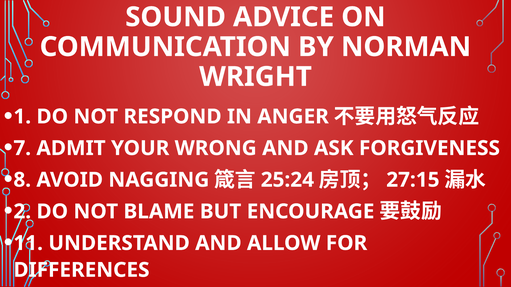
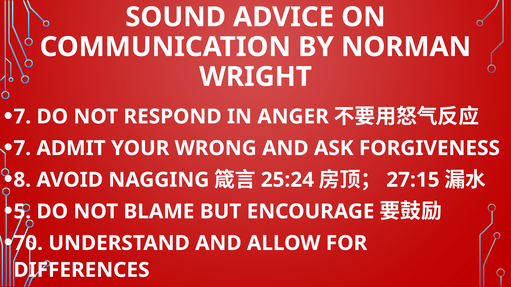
1: 1 -> 7 (22, 117)
2: 2 -> 5 (22, 212)
11: 11 -> 70 (28, 243)
